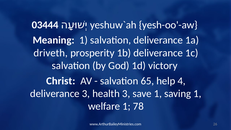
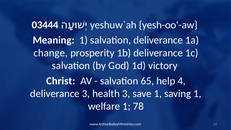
driveth: driveth -> change (51, 53)
